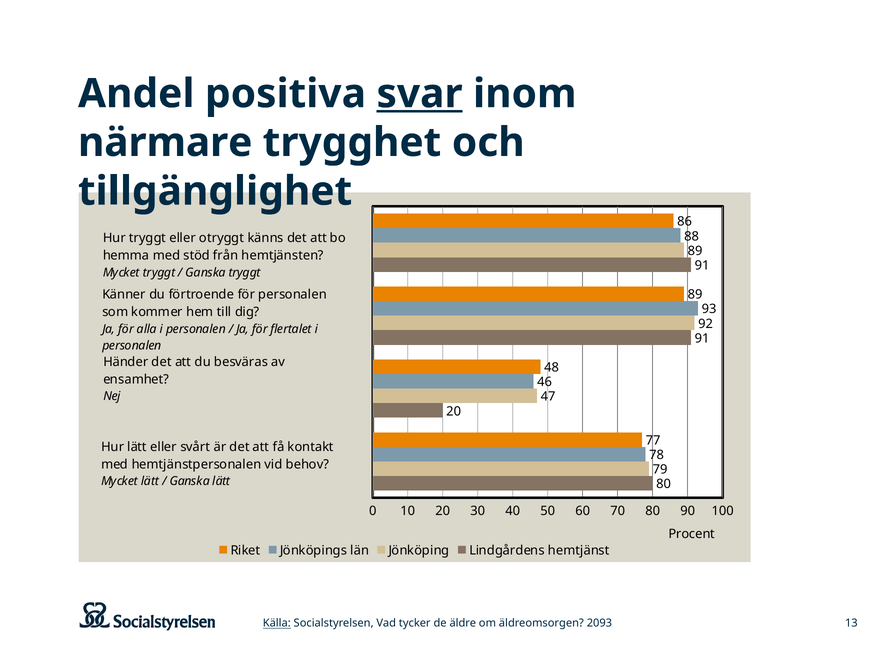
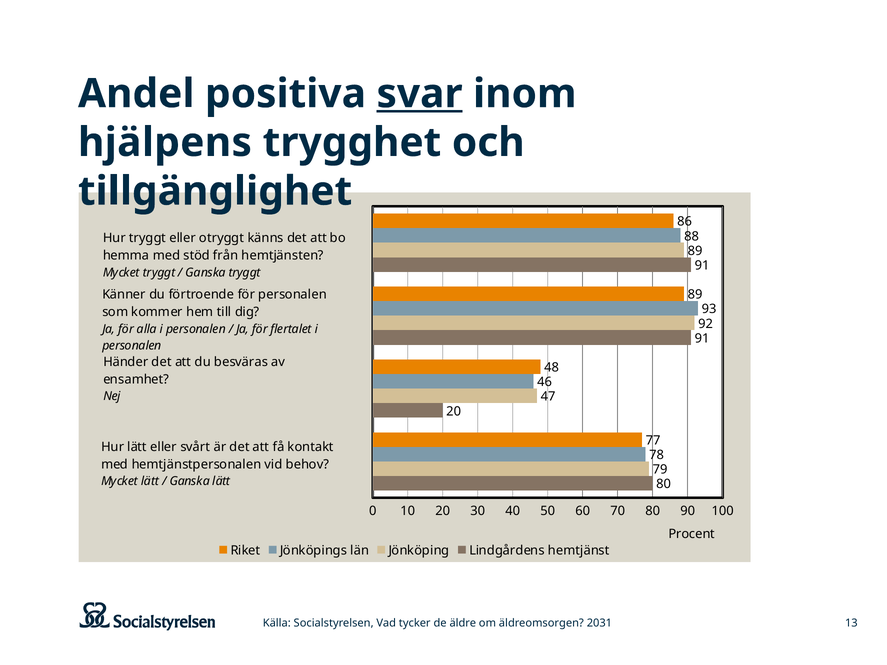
närmare: närmare -> hjälpens (165, 143)
Källa underline: present -> none (277, 624)
2093: 2093 -> 2031 (599, 624)
